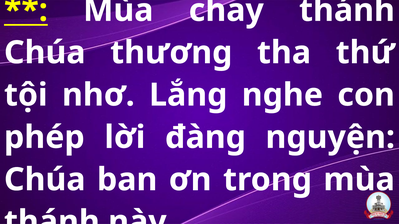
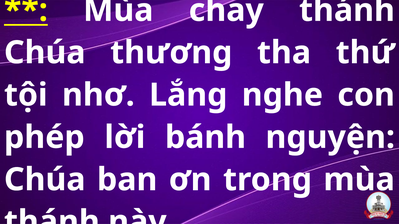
đàng: đàng -> bánh (205, 138)
